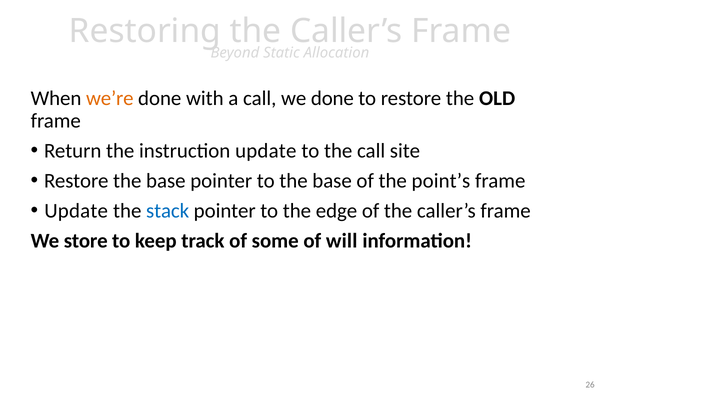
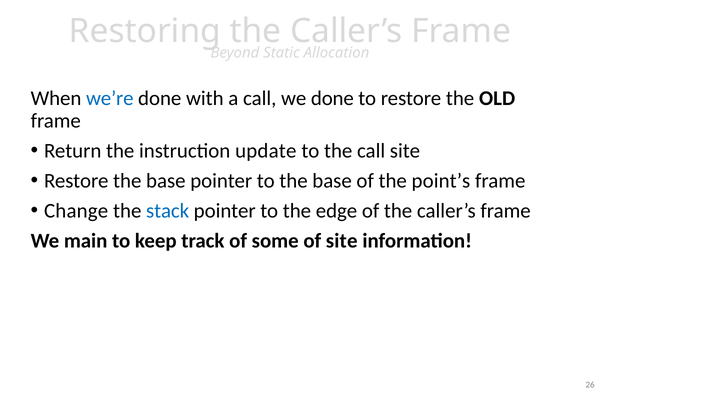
we’re colour: orange -> blue (110, 98)
Update: Update -> Change (76, 211)
store: store -> main (86, 241)
of will: will -> site (342, 241)
